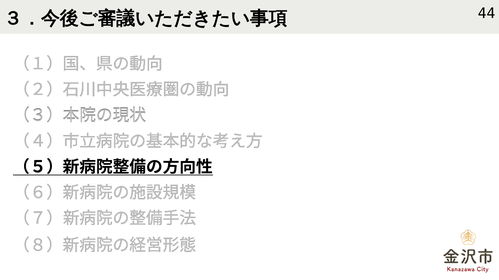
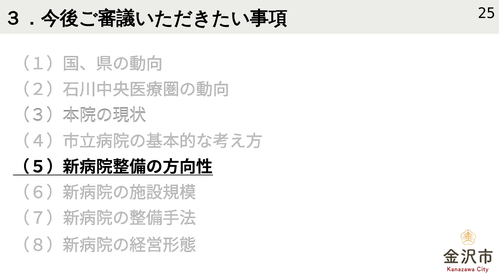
44: 44 -> 25 (487, 13)
